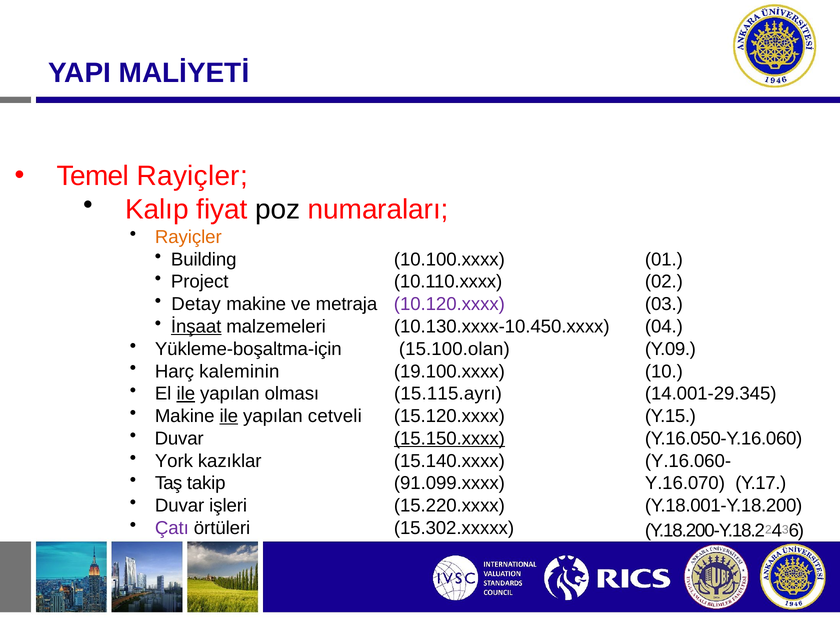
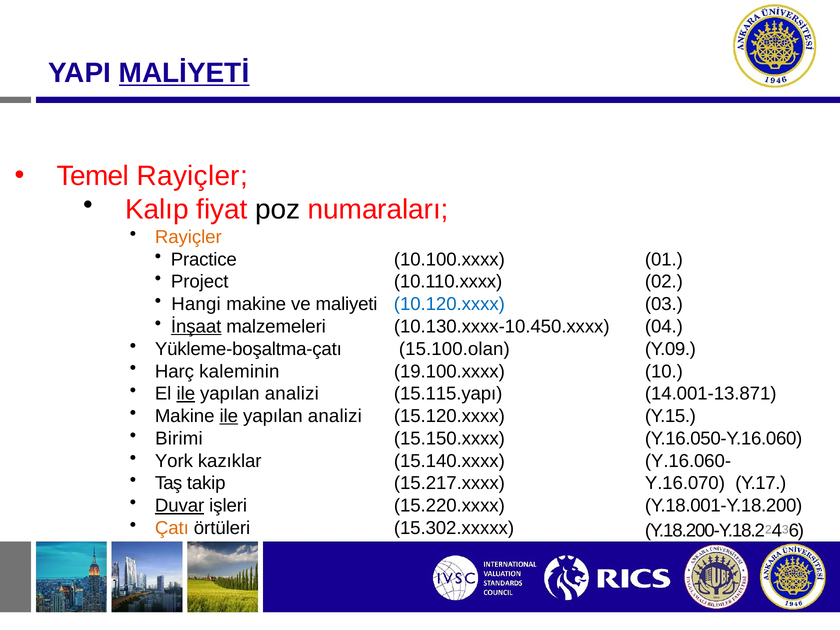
MALİYETİ underline: none -> present (184, 73)
Building: Building -> Practice (204, 259)
Detay: Detay -> Hangi (196, 304)
metraja: metraja -> maliyeti (347, 304)
10.120.xxxx colour: purple -> blue (449, 304)
Yükleme-boşaltma-için: Yükleme-boşaltma-için -> Yükleme-boşaltma-çatı (248, 349)
olması: olması -> analizi (292, 394)
15.115.ayrı: 15.115.ayrı -> 15.115.yapı (448, 394)
14.001-29.345: 14.001-29.345 -> 14.001-13.871 (711, 394)
cetveli: cetveli -> analizi (335, 416)
Duvar: Duvar -> Birimi (179, 439)
15.150.xxxx underline: present -> none (449, 439)
91.099.xxxx: 91.099.xxxx -> 15.217.xxxx (449, 483)
Duvar underline: none -> present (180, 506)
Çatı colour: purple -> orange (172, 528)
